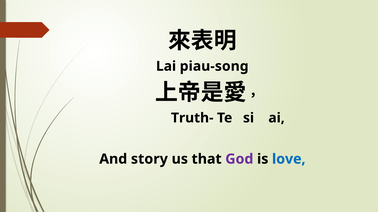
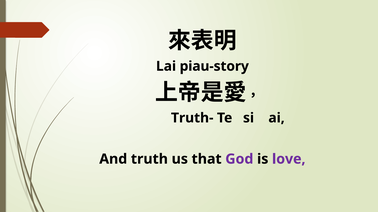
piau-song: piau-song -> piau-story (214, 66)
story: story -> truth (149, 159)
love colour: blue -> purple (289, 159)
